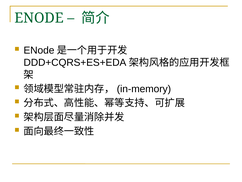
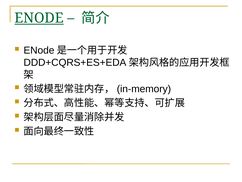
ENODE underline: none -> present (39, 18)
